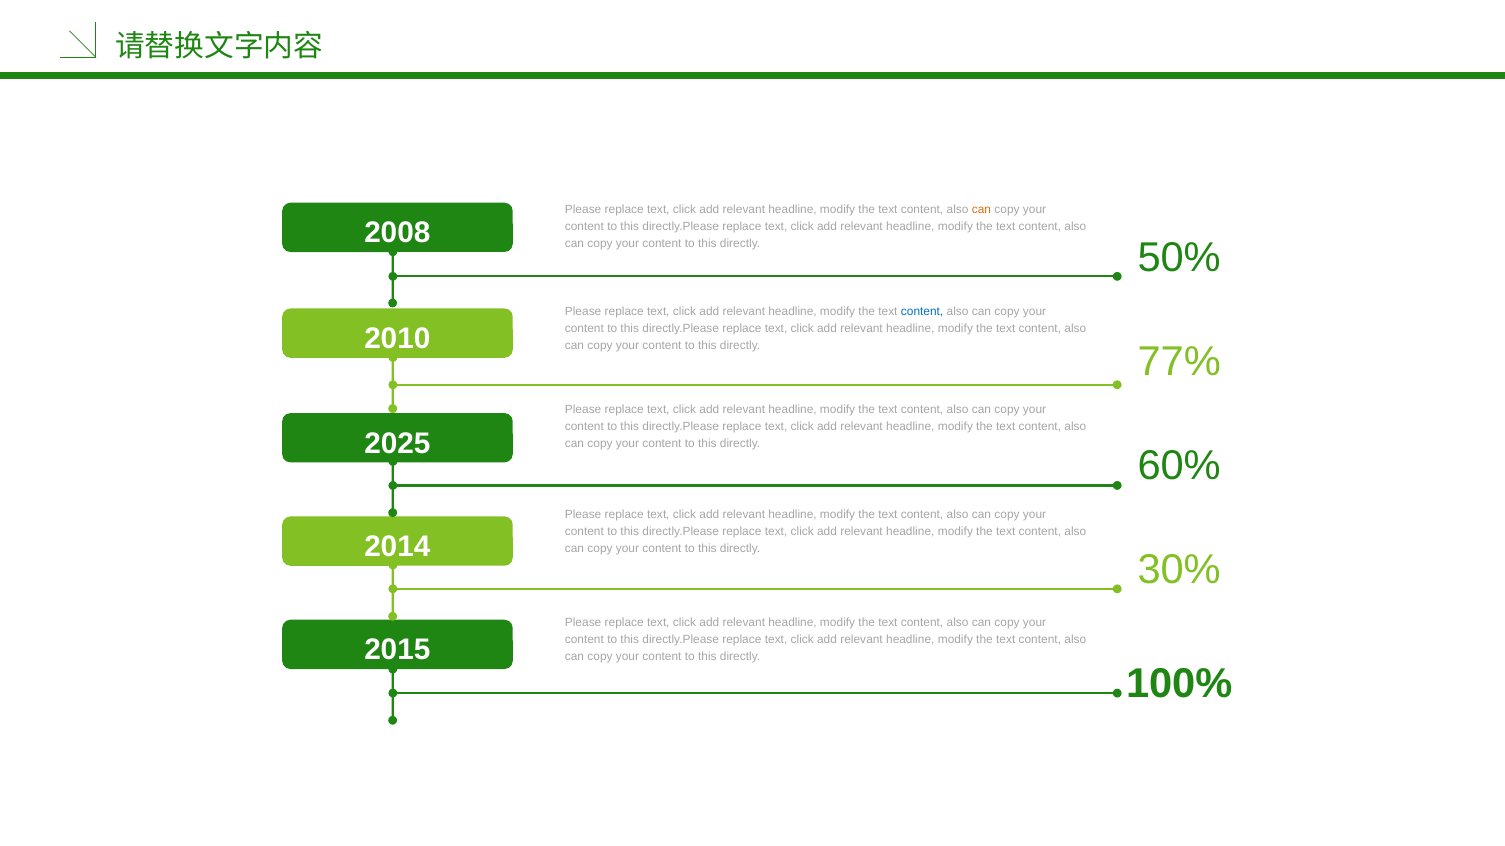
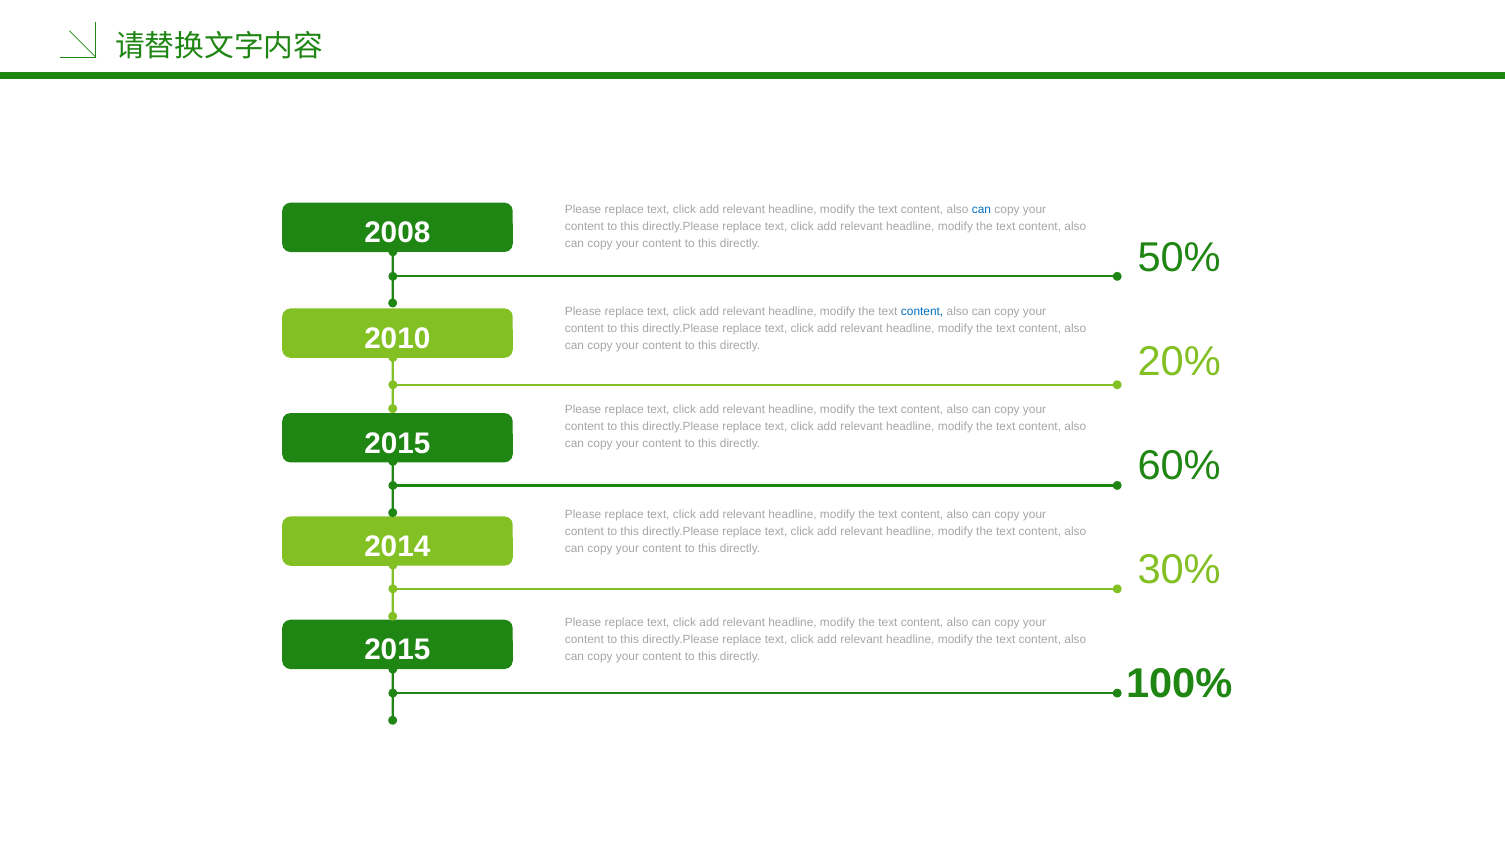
can colour: orange -> blue (981, 210)
77%: 77% -> 20% (1179, 362)
2025: 2025 -> 2015 (397, 444)
